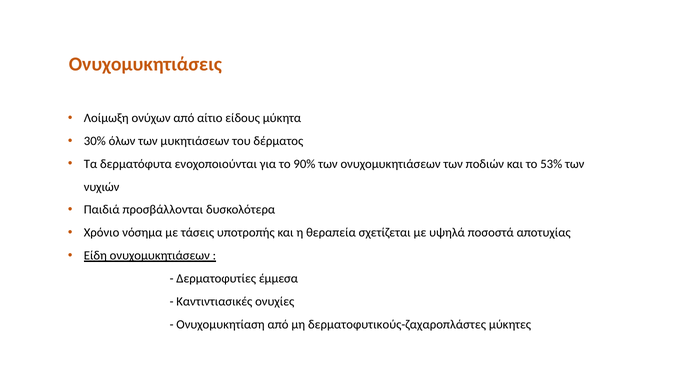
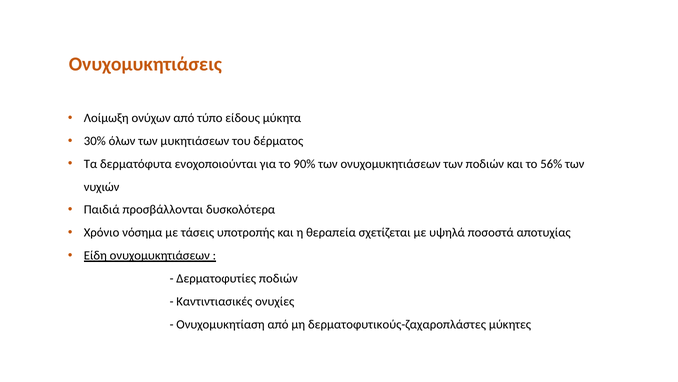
αίτιο: αίτιο -> τύπο (210, 118)
53%: 53% -> 56% (551, 164)
Δερματοφυτίες έμμεσα: έμμεσα -> ποδιών (278, 278)
